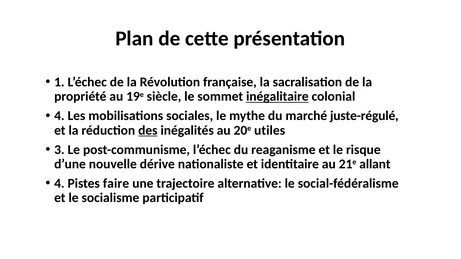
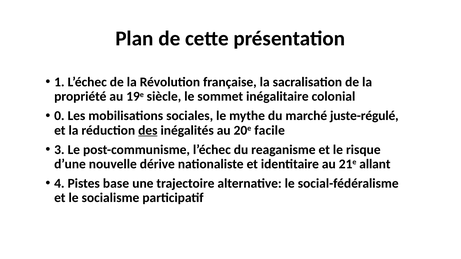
inégalitaire underline: present -> none (277, 97)
4: 4 -> 0 (59, 116)
utiles: utiles -> facile (270, 130)
faire: faire -> base (116, 184)
